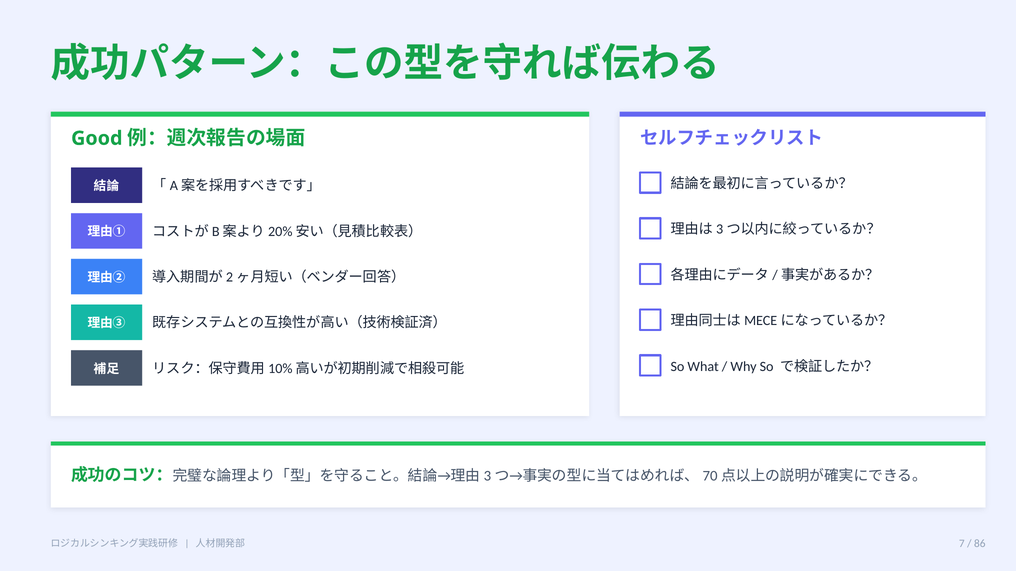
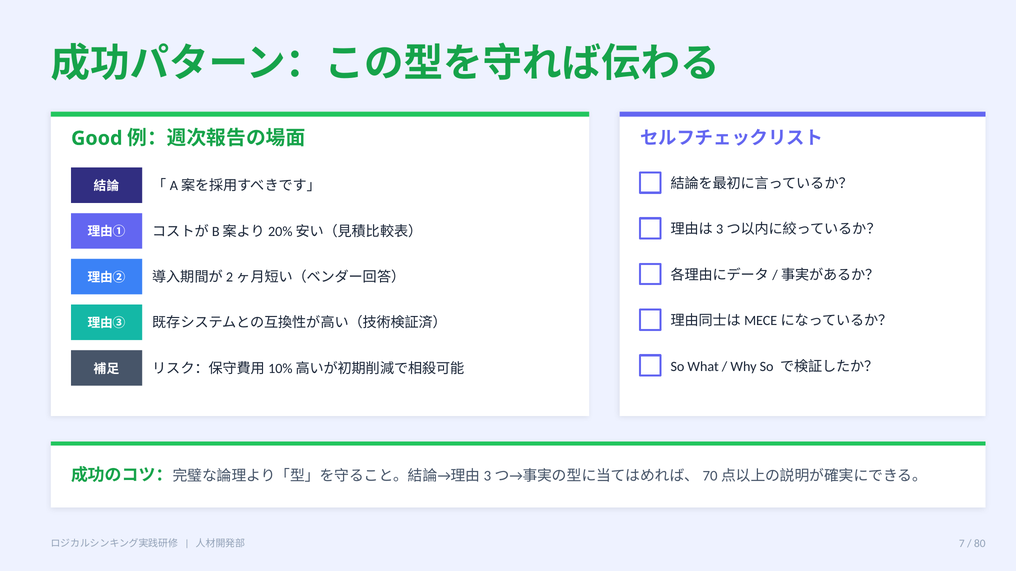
86: 86 -> 80 (980, 544)
